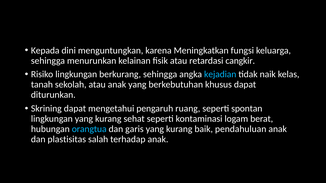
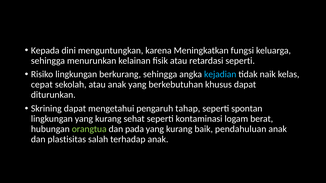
retardasi cangkir: cangkir -> seperti (240, 61)
tanah: tanah -> cepat (42, 85)
ruang: ruang -> tahap (188, 109)
orangtua colour: light blue -> light green (89, 129)
garis: garis -> pada (135, 129)
